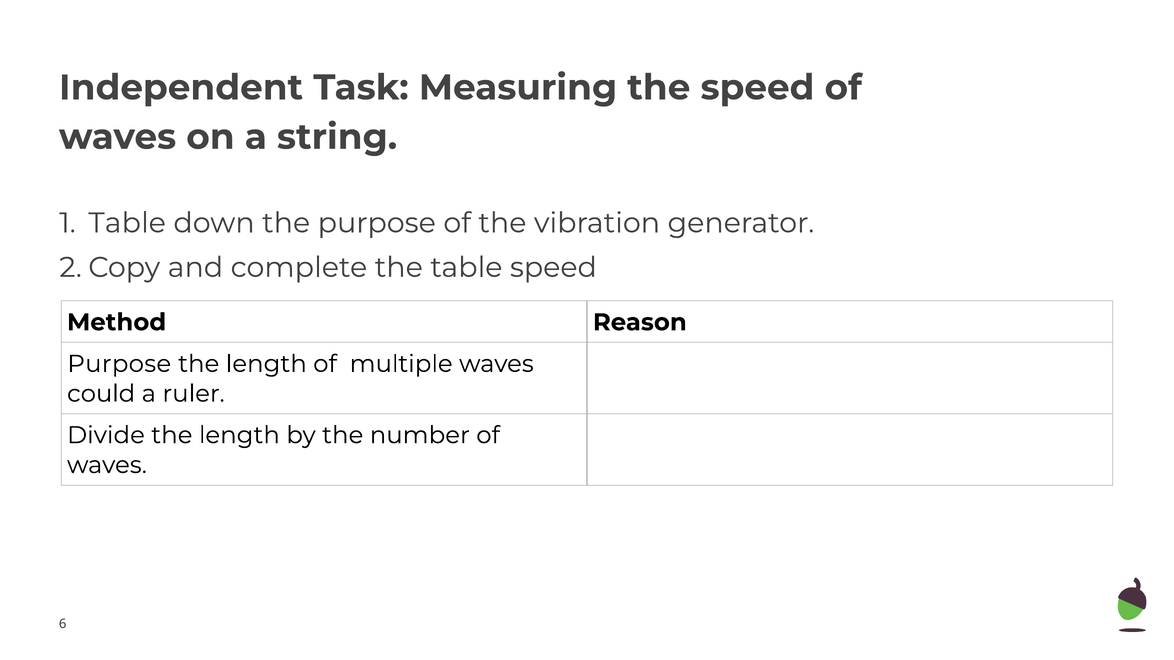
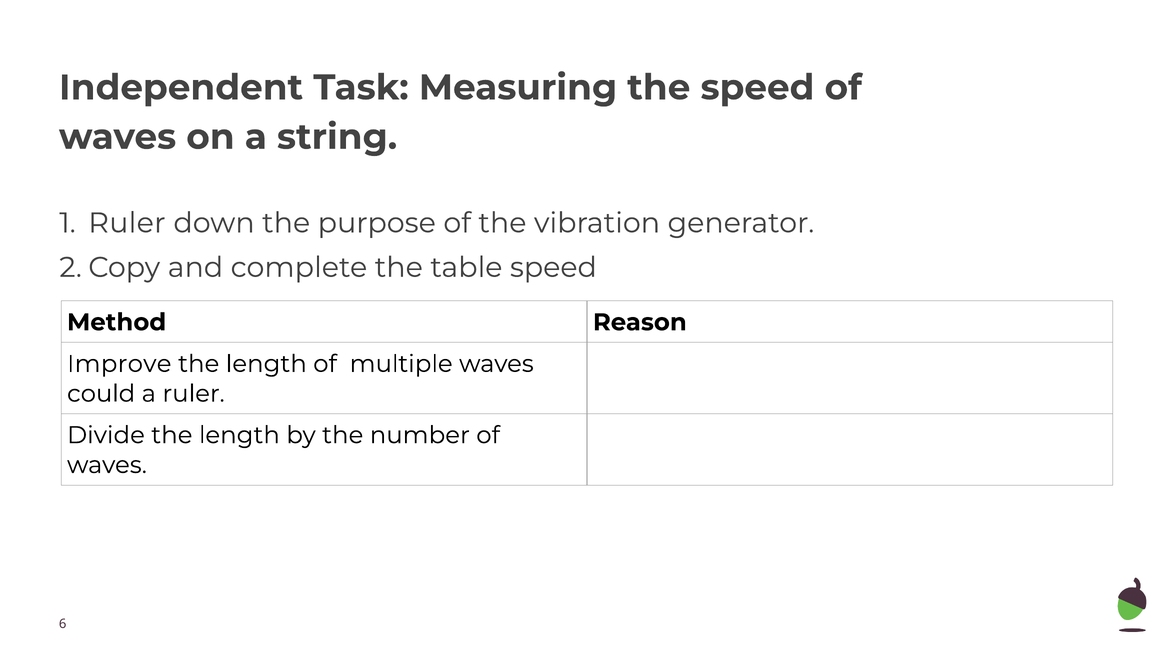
Table: Table -> Ruler (127, 223)
Purpose: Purpose -> Improve (119, 364)
